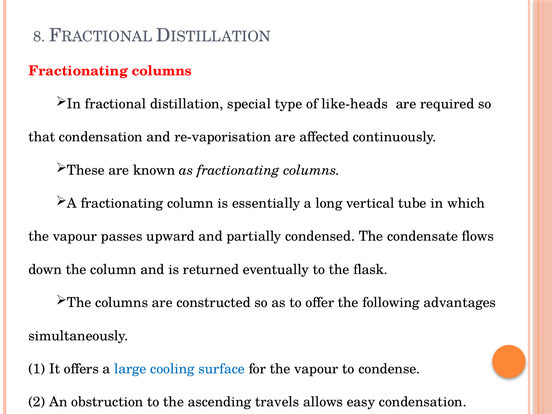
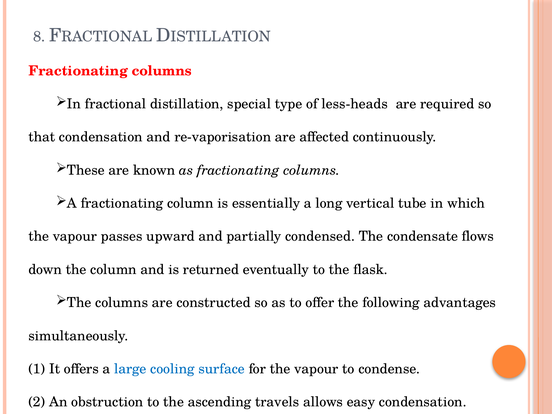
like-heads: like-heads -> less-heads (355, 104)
